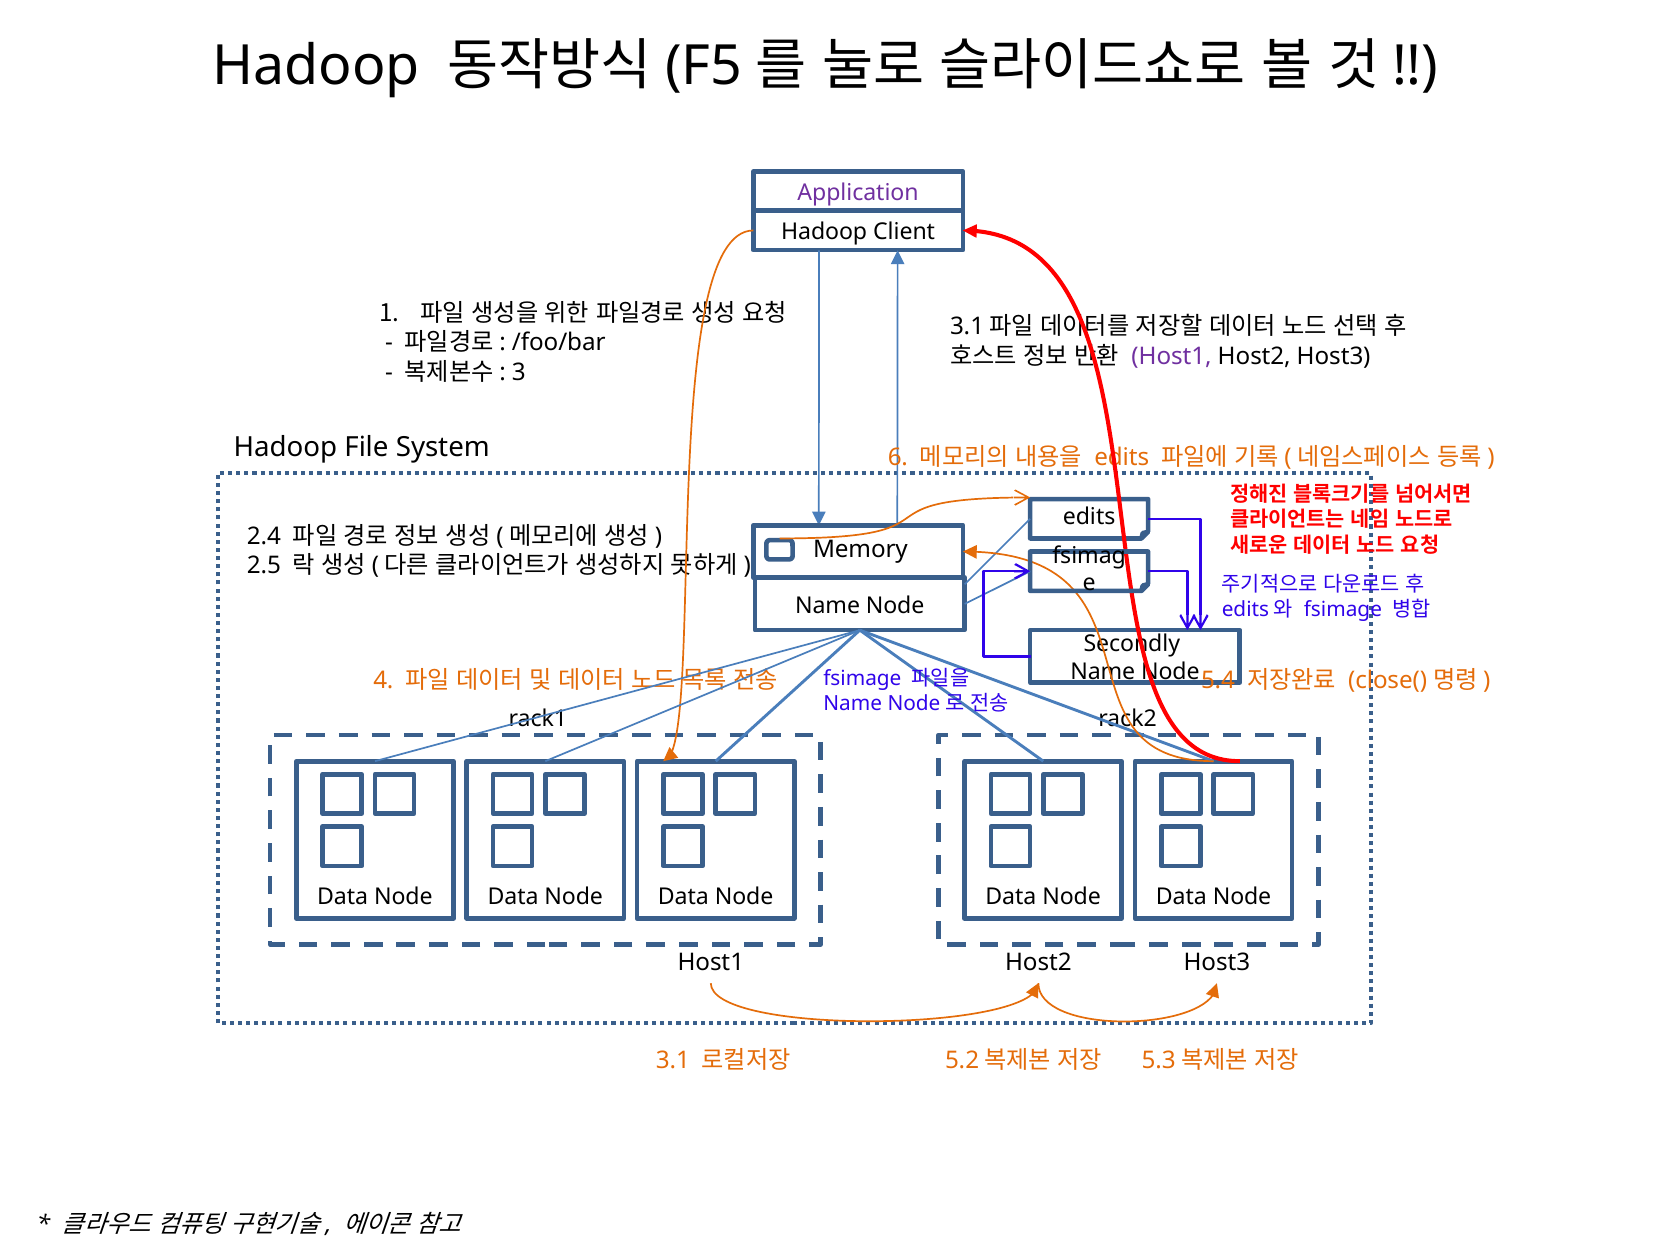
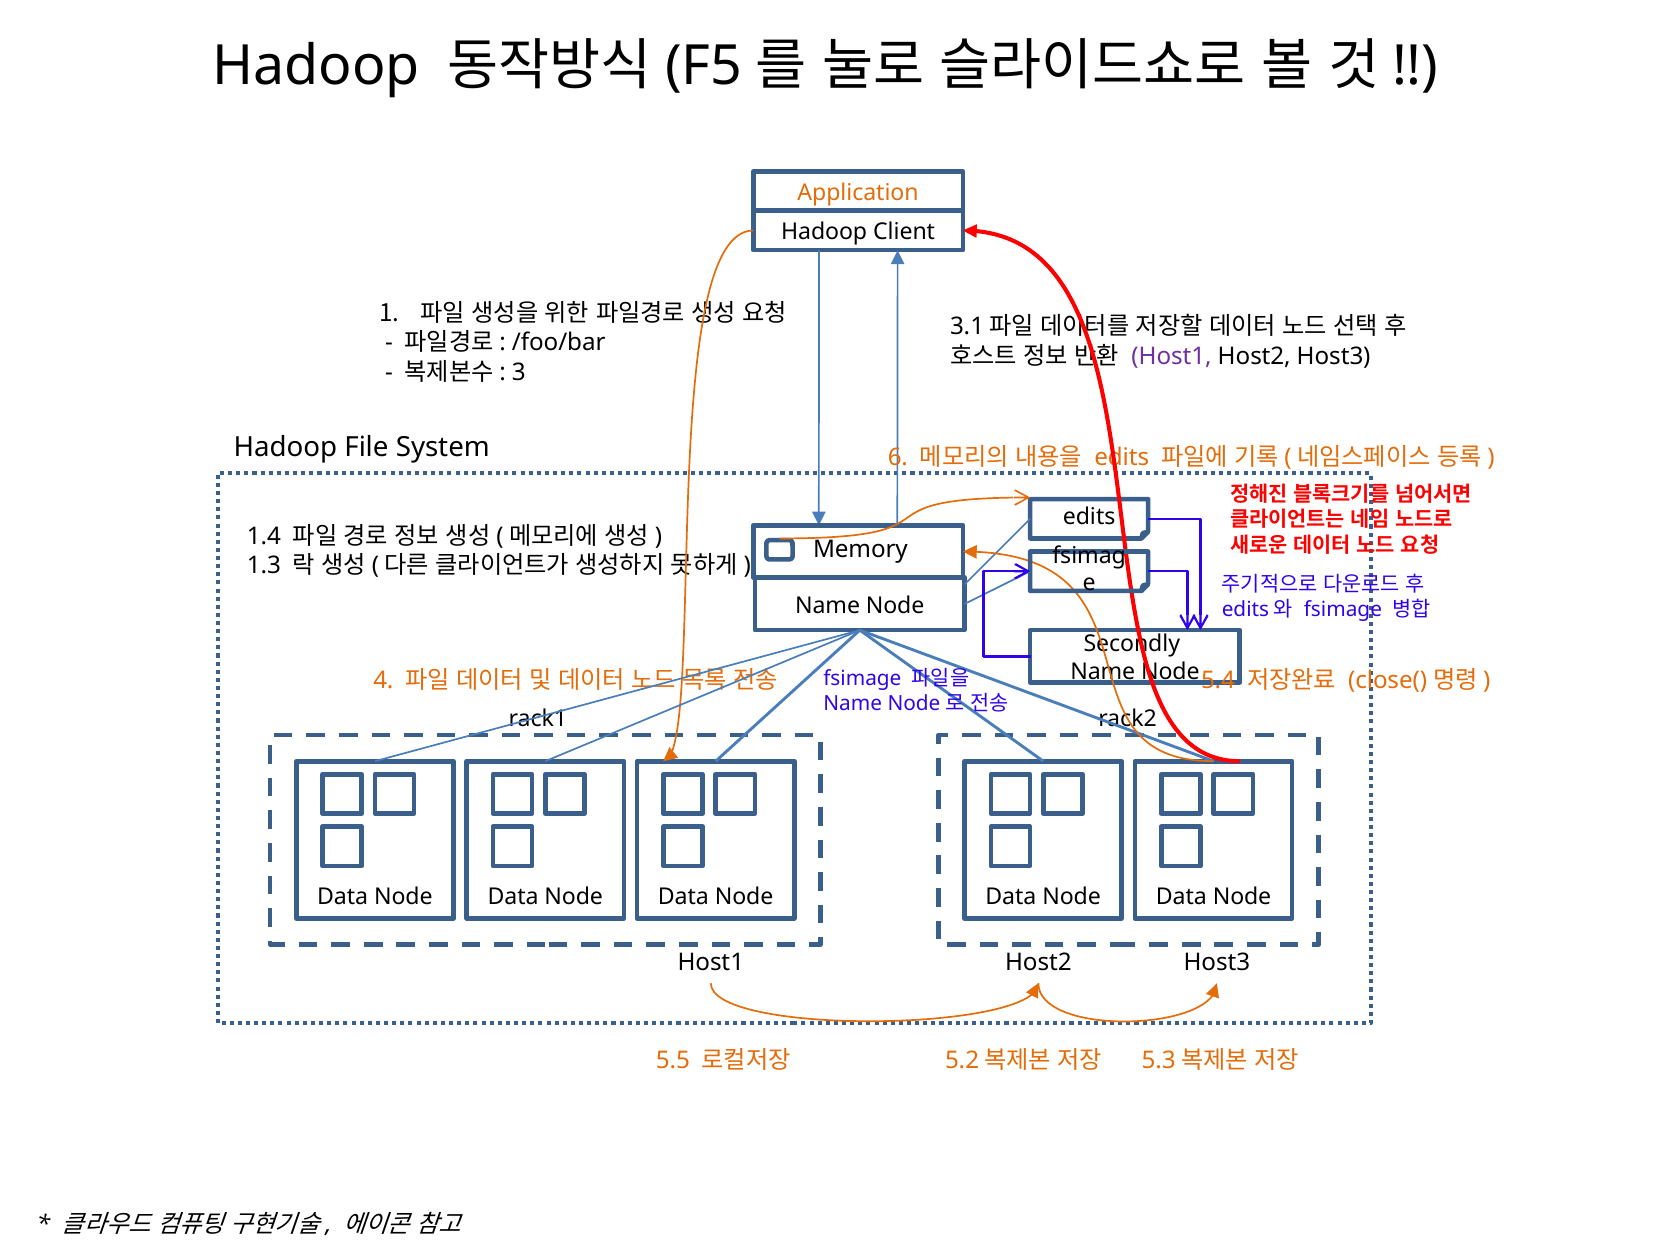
Application colour: purple -> orange (858, 193)
2.4: 2.4 -> 1.4 (264, 537)
2.5: 2.5 -> 1.3 (264, 566)
3.1: 3.1 -> 5.5 (673, 1061)
